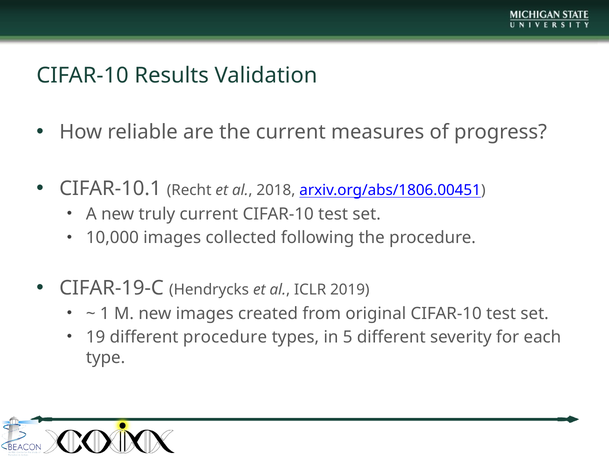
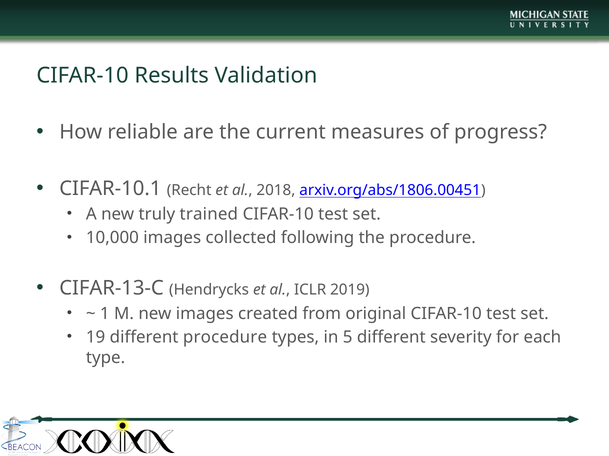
truly current: current -> trained (209, 215)
CIFAR-19-C: CIFAR-19-C -> CIFAR-13-C (112, 289)
